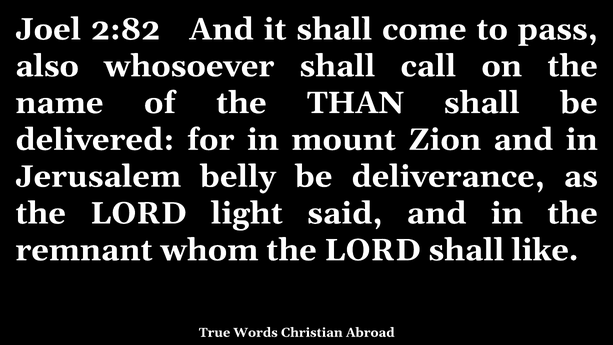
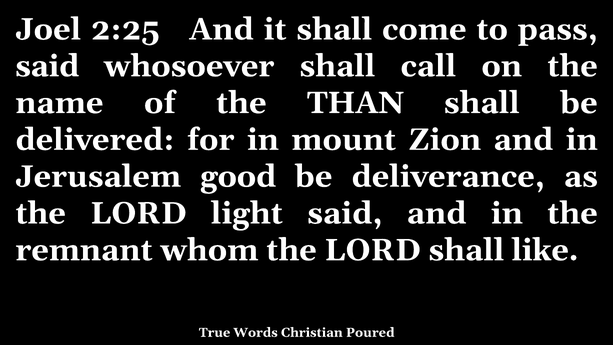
2:82: 2:82 -> 2:25 (125, 29)
also: also -> said (47, 66)
belly: belly -> good (238, 176)
Abroad: Abroad -> Poured (370, 332)
